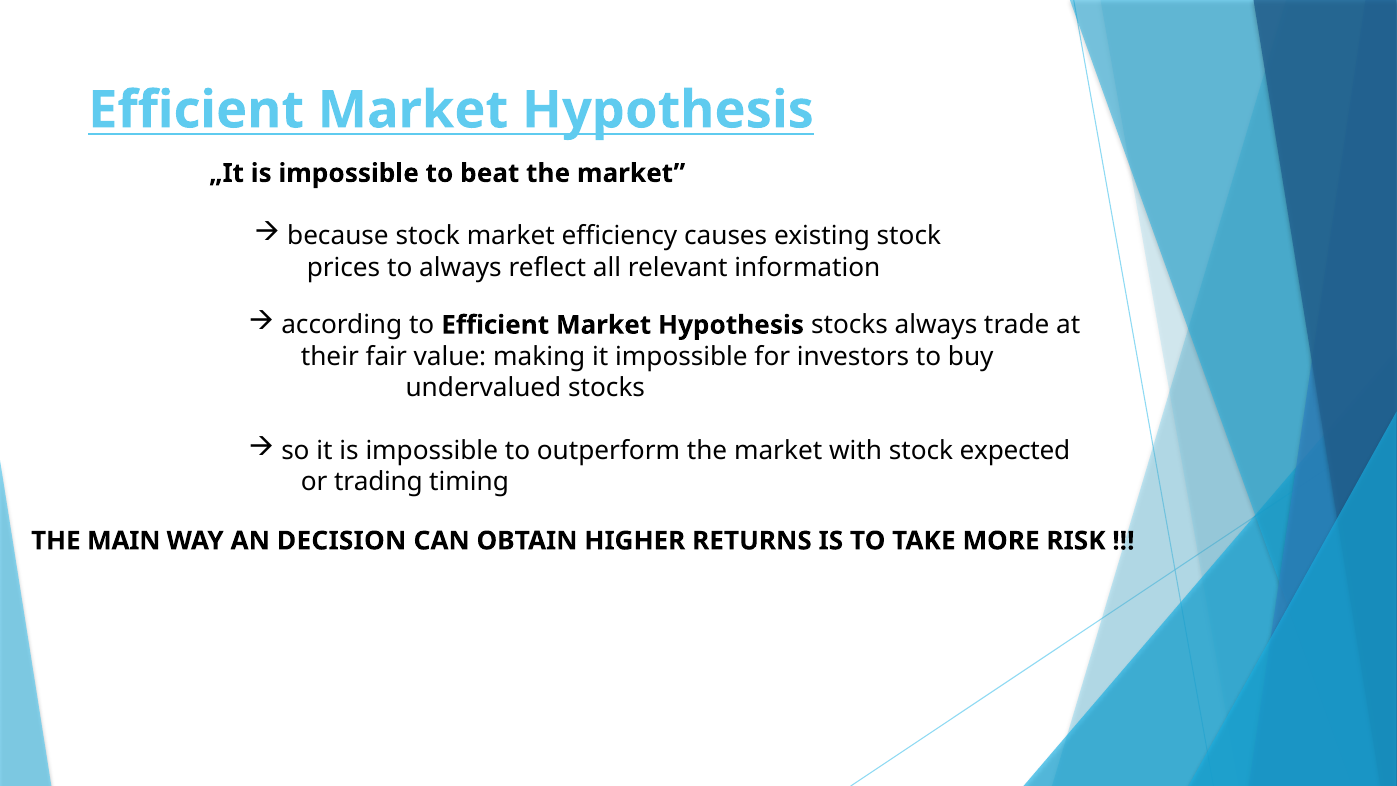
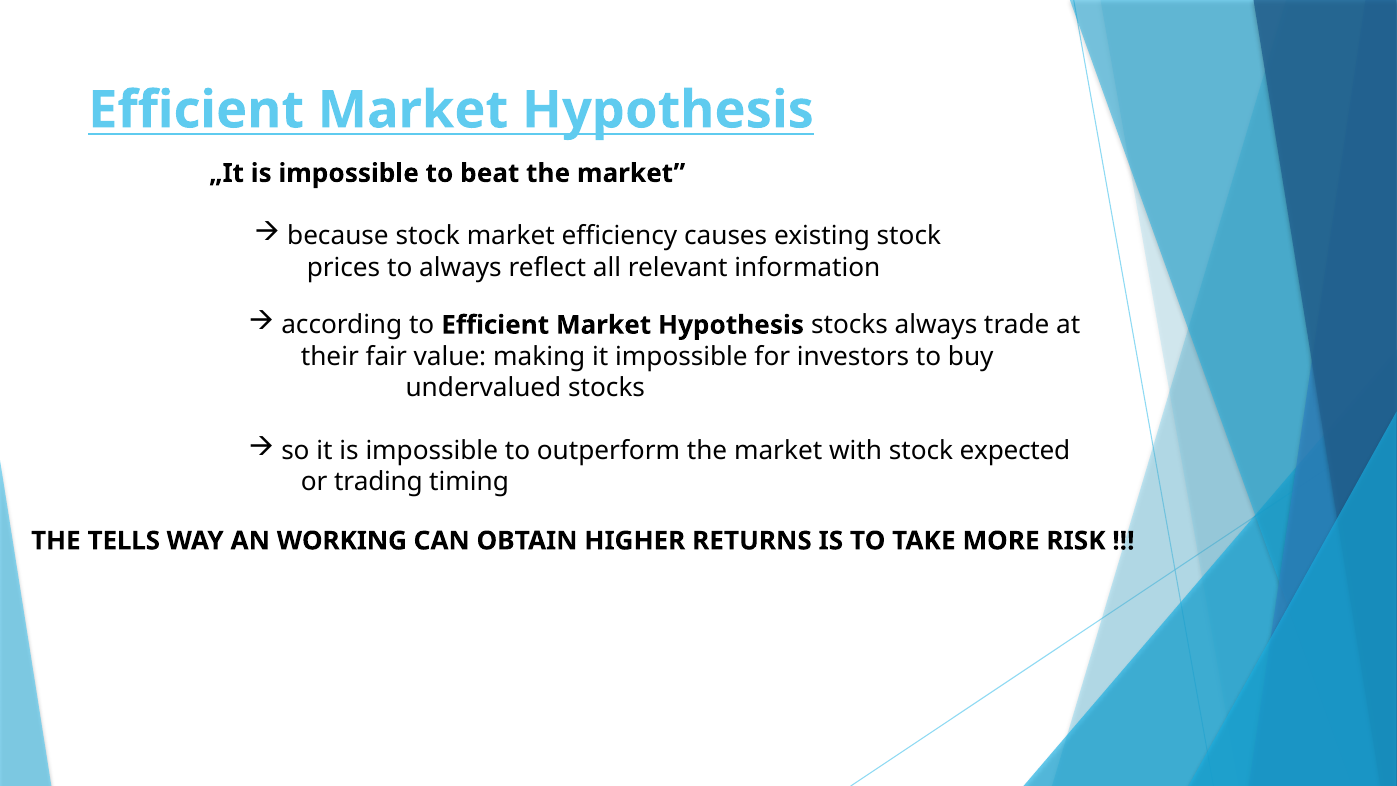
MAIN: MAIN -> TELLS (124, 541)
DECISION: DECISION -> WORKING (342, 541)
